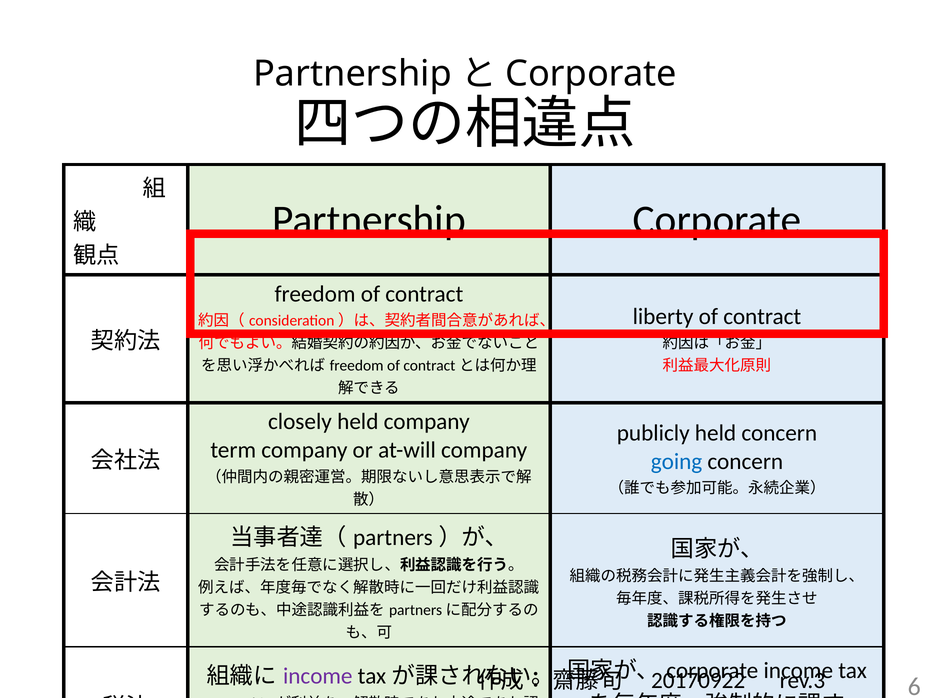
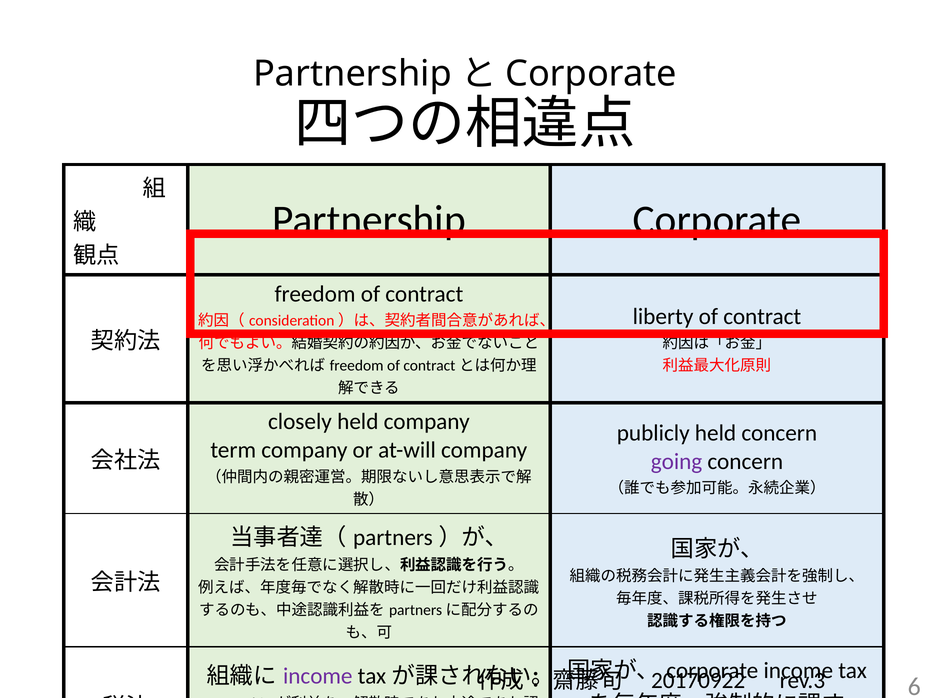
going colour: blue -> purple (677, 461)
